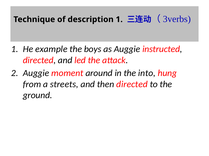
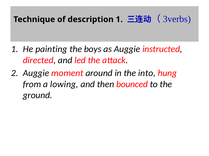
example: example -> painting (51, 49)
streets: streets -> lowing (64, 85)
then directed: directed -> bounced (132, 85)
